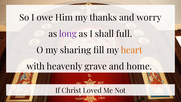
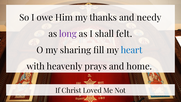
worry: worry -> needy (149, 18)
full: full -> felt (124, 34)
heart colour: orange -> blue (132, 50)
grave: grave -> prays (96, 66)
